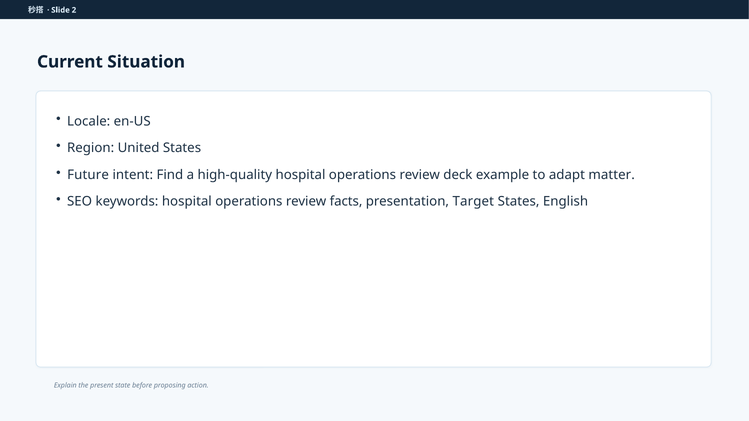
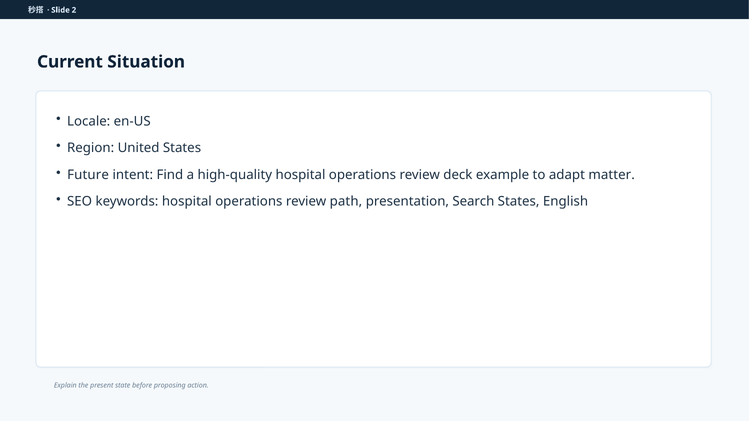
facts: facts -> path (346, 202)
Target: Target -> Search (473, 202)
